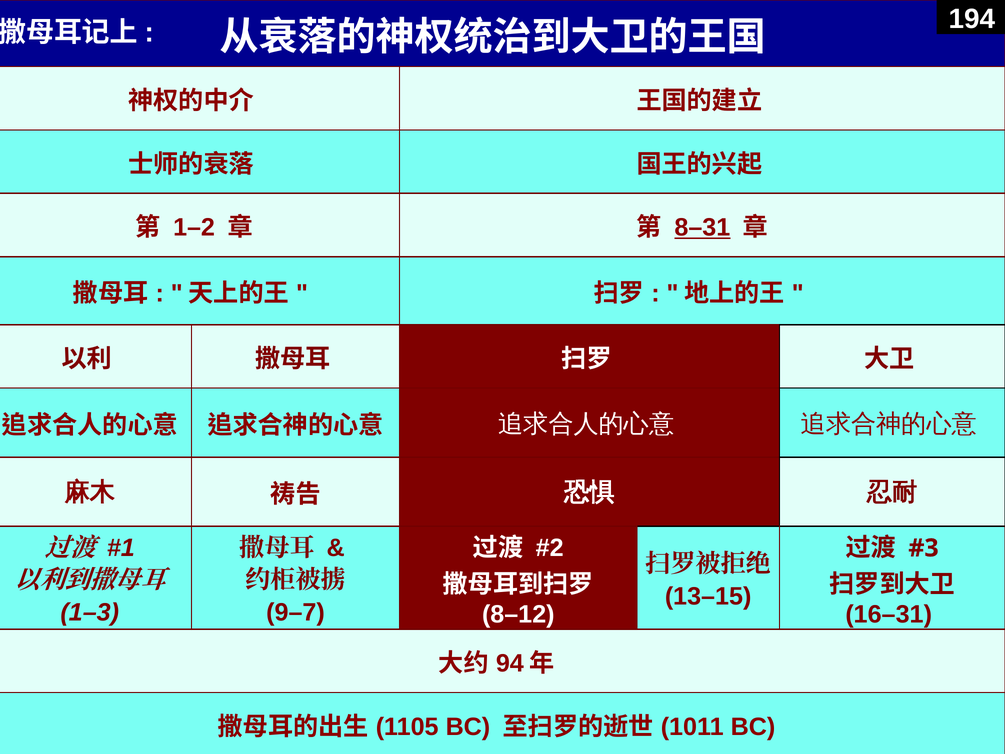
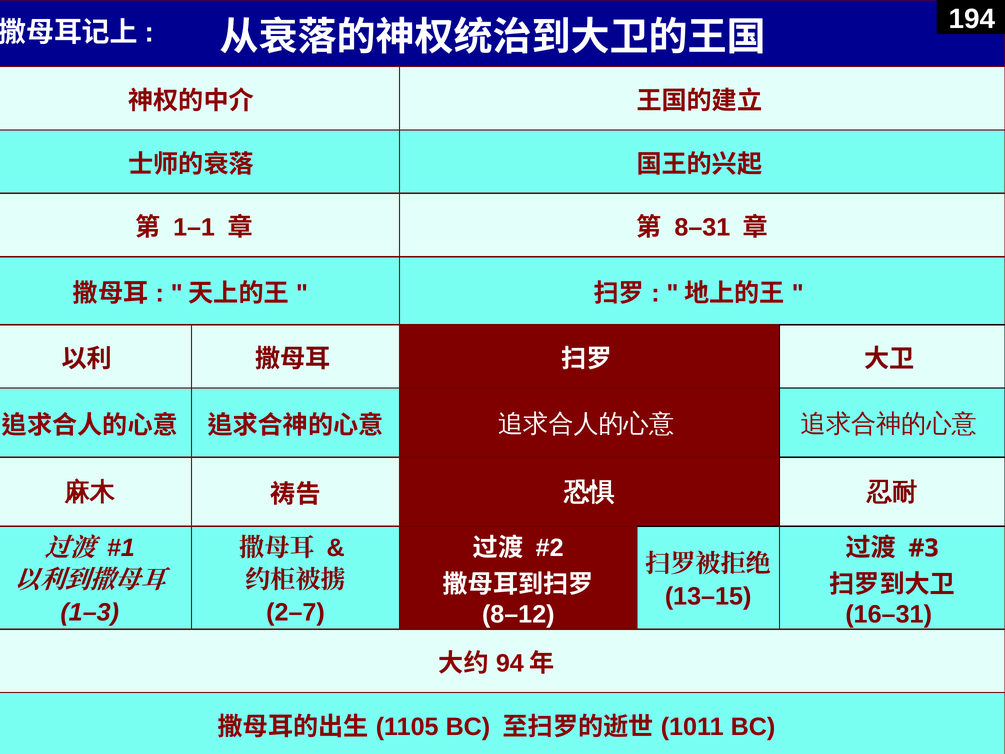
1–2: 1–2 -> 1–1 (194, 228)
8–31 underline: present -> none (702, 228)
9–7: 9–7 -> 2–7 (296, 612)
